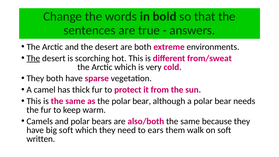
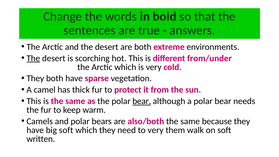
from/sweat: from/sweat -> from/under (209, 58)
bear underline: none -> present (142, 101)
to ears: ears -> very (156, 130)
